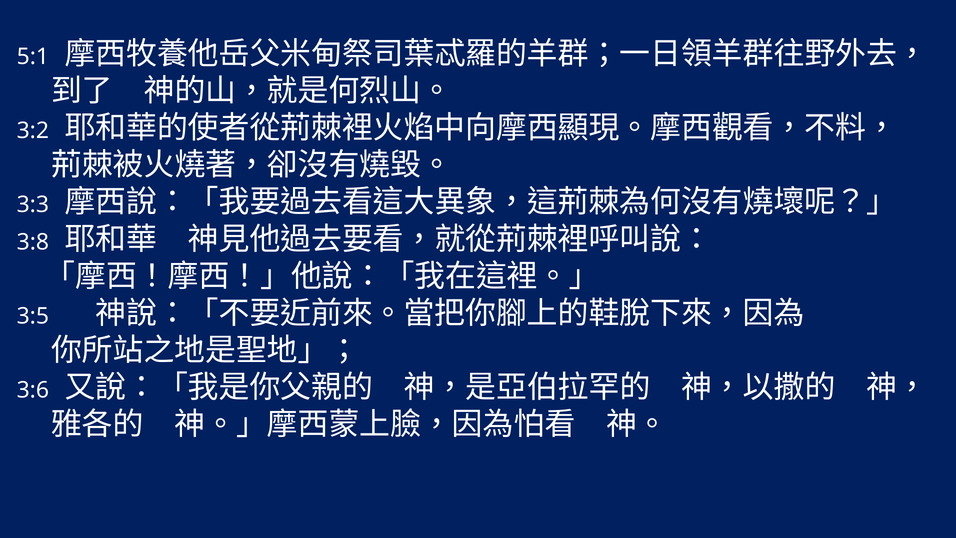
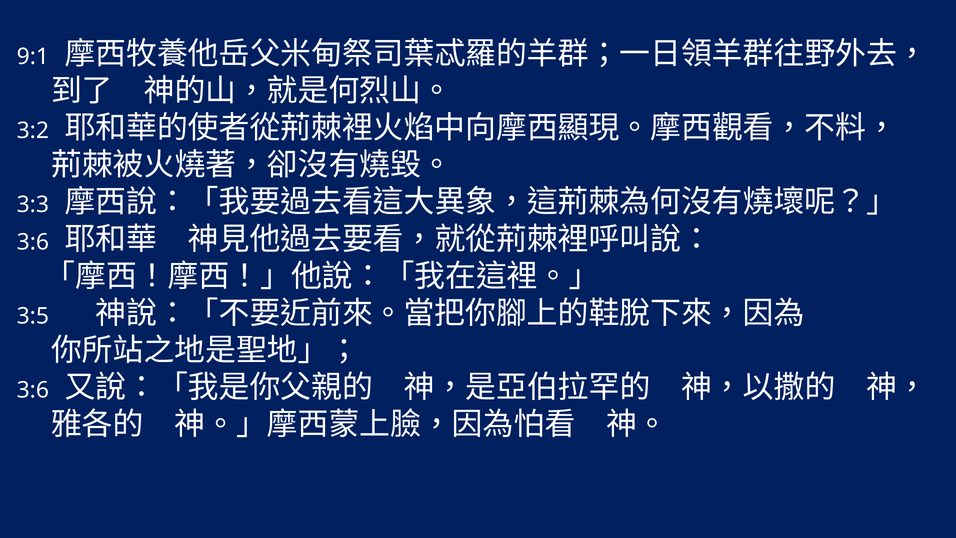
5:1: 5:1 -> 9:1 (33, 57)
3:8: 3:8 -> 3:6 (33, 242)
